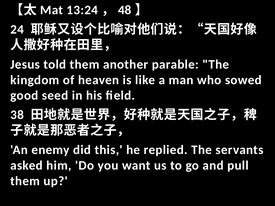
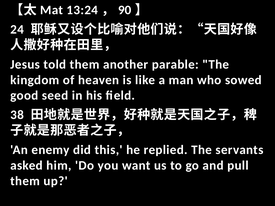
48: 48 -> 90 (125, 10)
